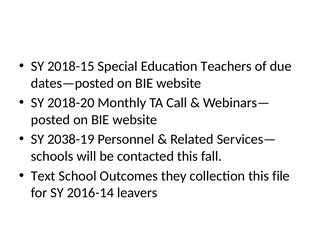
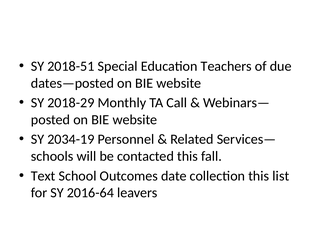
2018-15: 2018-15 -> 2018-51 (71, 67)
2018-20: 2018-20 -> 2018-29 (71, 103)
2038-19: 2038-19 -> 2034-19 (71, 140)
they: they -> date (174, 176)
file: file -> list (281, 176)
2016-14: 2016-14 -> 2016-64 (90, 193)
